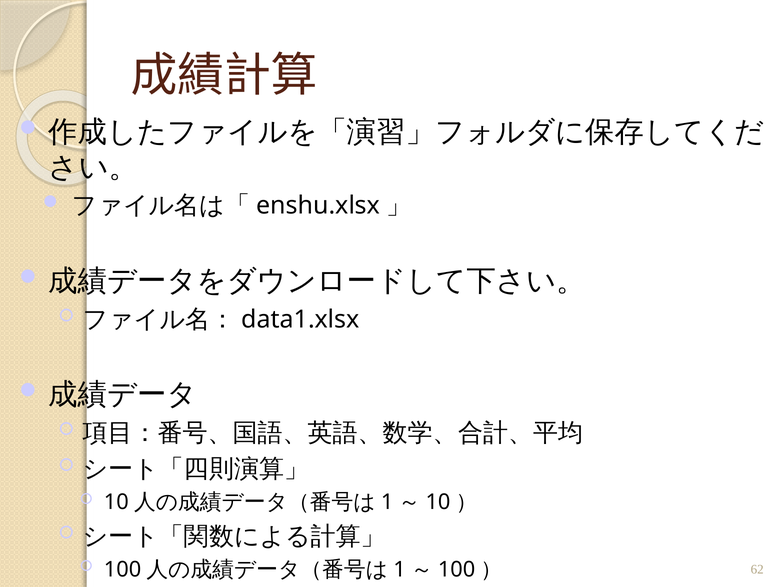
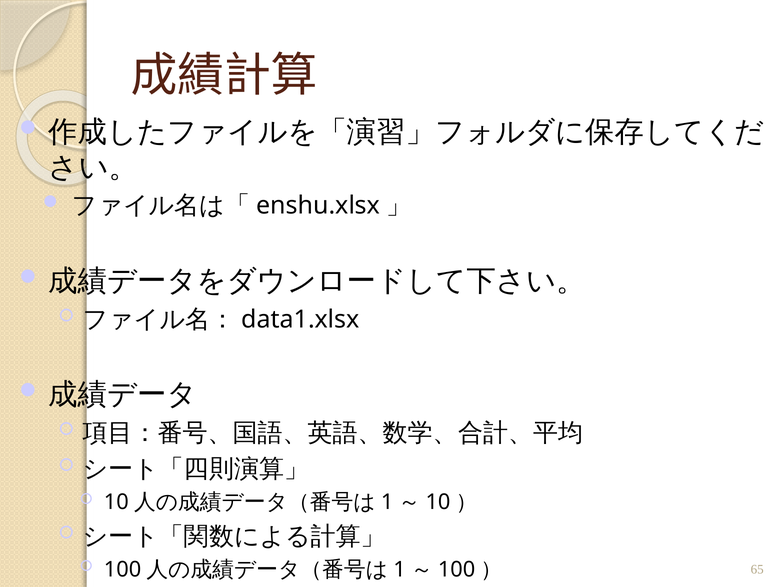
62: 62 -> 65 (757, 570)
